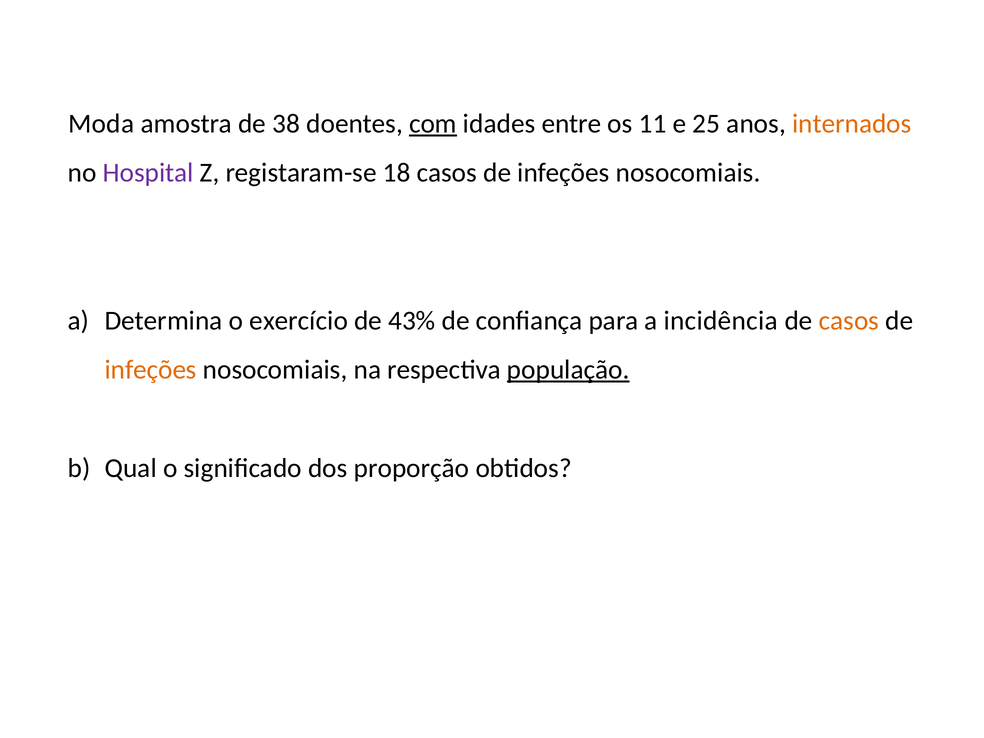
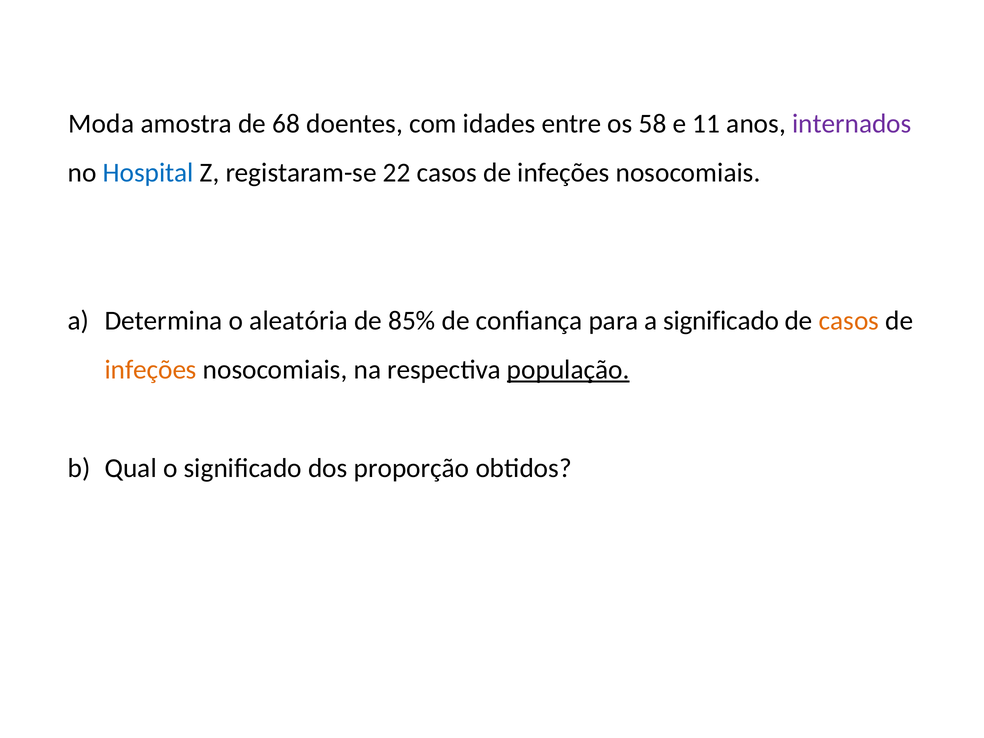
38: 38 -> 68 (286, 124)
com underline: present -> none (433, 124)
11: 11 -> 58 (653, 124)
25: 25 -> 11 (706, 124)
internados colour: orange -> purple (852, 124)
Hospital colour: purple -> blue (148, 173)
18: 18 -> 22 (397, 173)
exercício: exercício -> aleatória (299, 321)
43%: 43% -> 85% (412, 321)
a incidência: incidência -> significado (721, 321)
